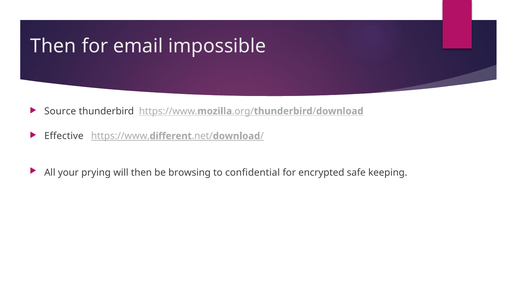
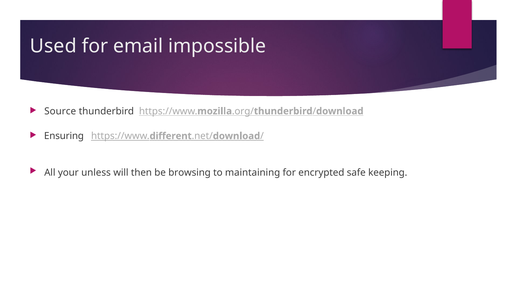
Then: Then -> Used (53, 46)
Effective: Effective -> Ensuring (64, 136)
prying: prying -> unless (96, 172)
confidential: confidential -> maintaining (253, 172)
